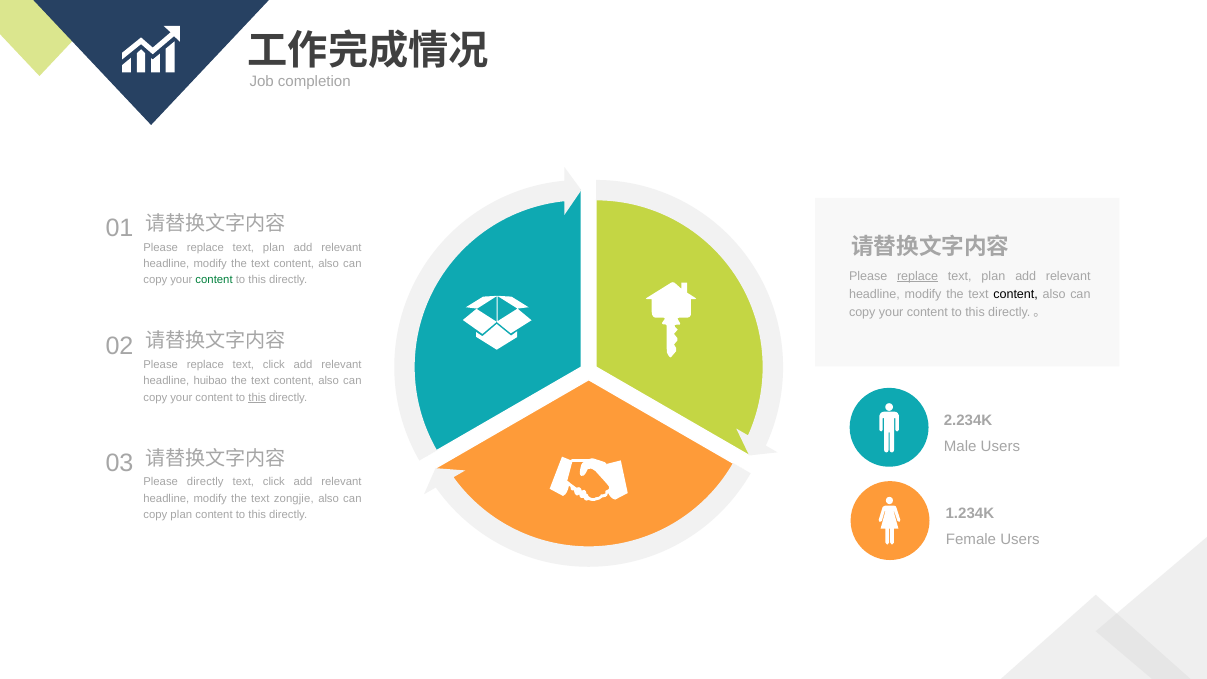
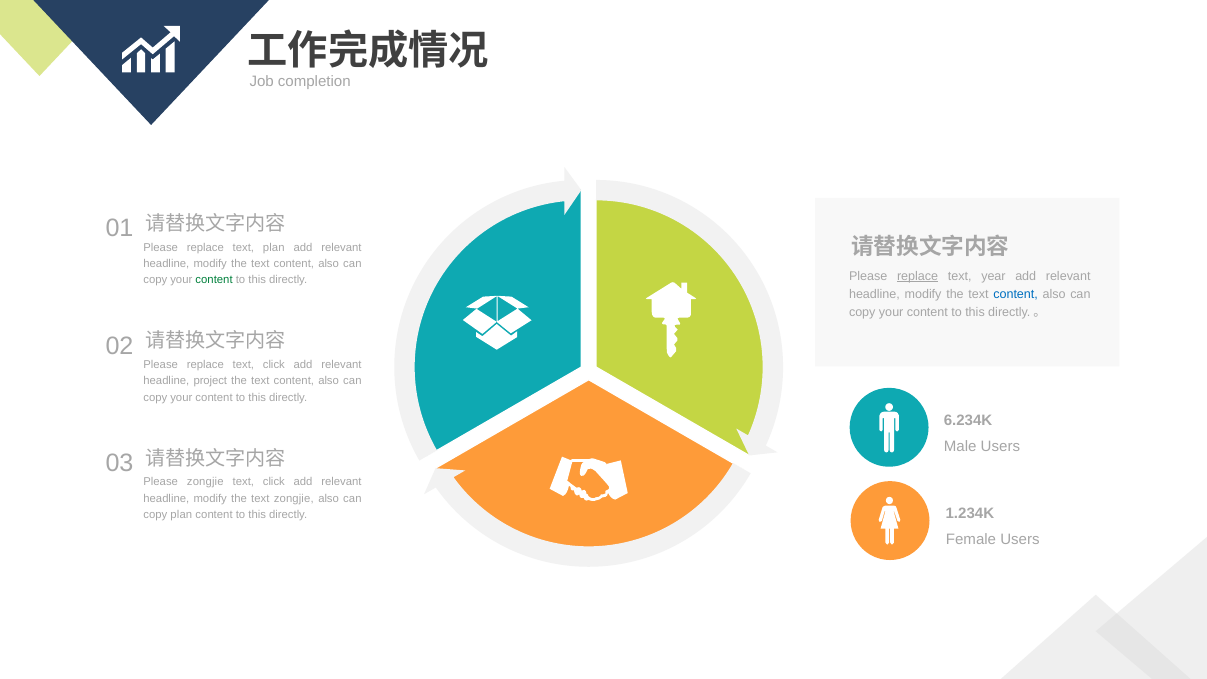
plan: plan -> year (993, 276)
content colour: black -> blue (1016, 295)
huibao: huibao -> project (210, 381)
this underline: present -> none (257, 397)
2.234K: 2.234K -> 6.234K (968, 420)
Please directly: directly -> zongjie (205, 482)
